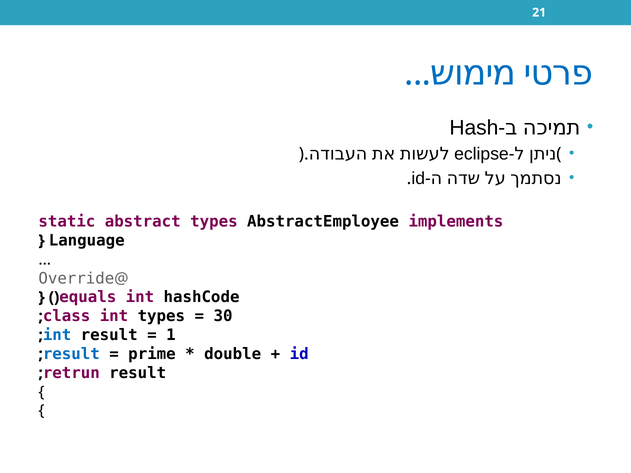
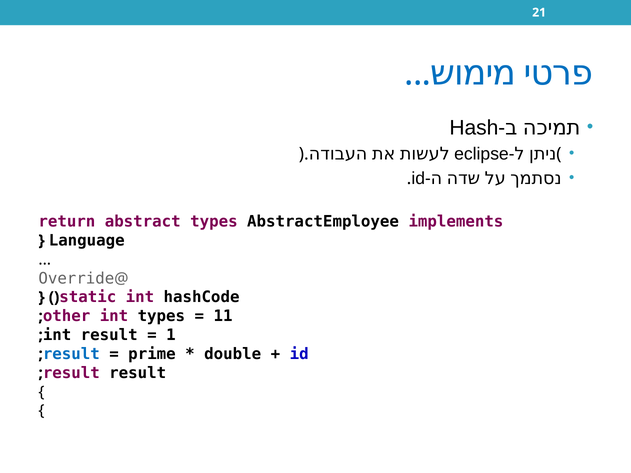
static: static -> return (67, 222)
equals: equals -> static (88, 297)
class: class -> other (67, 316)
30: 30 -> 11 (223, 316)
int colour: blue -> black (57, 335)
retrun: retrun -> result (71, 373)
